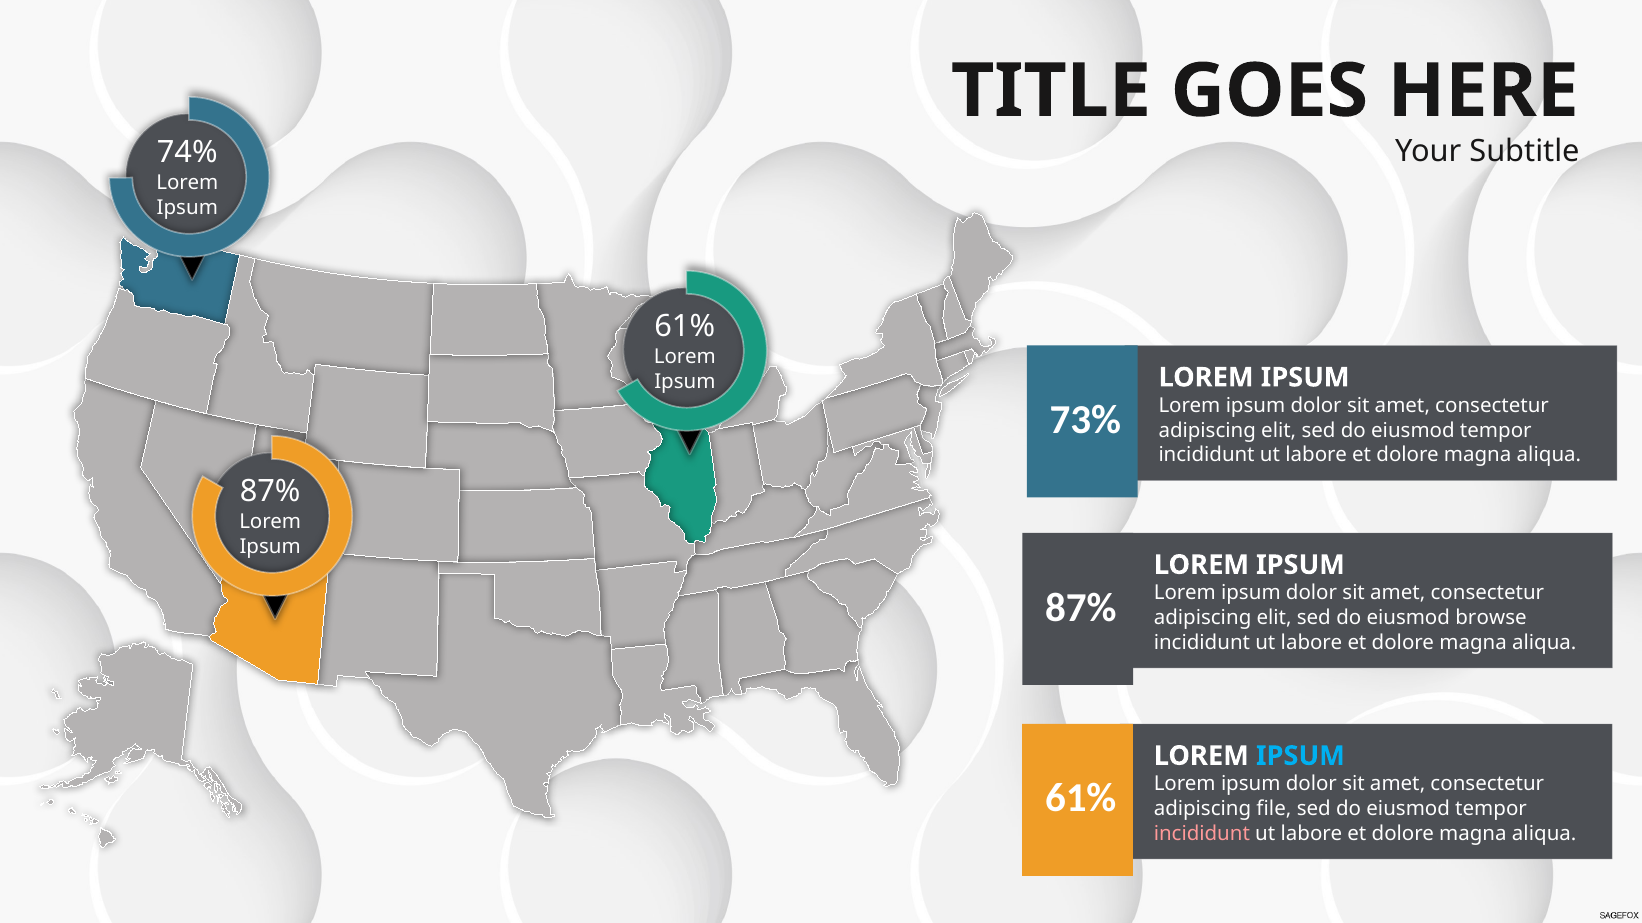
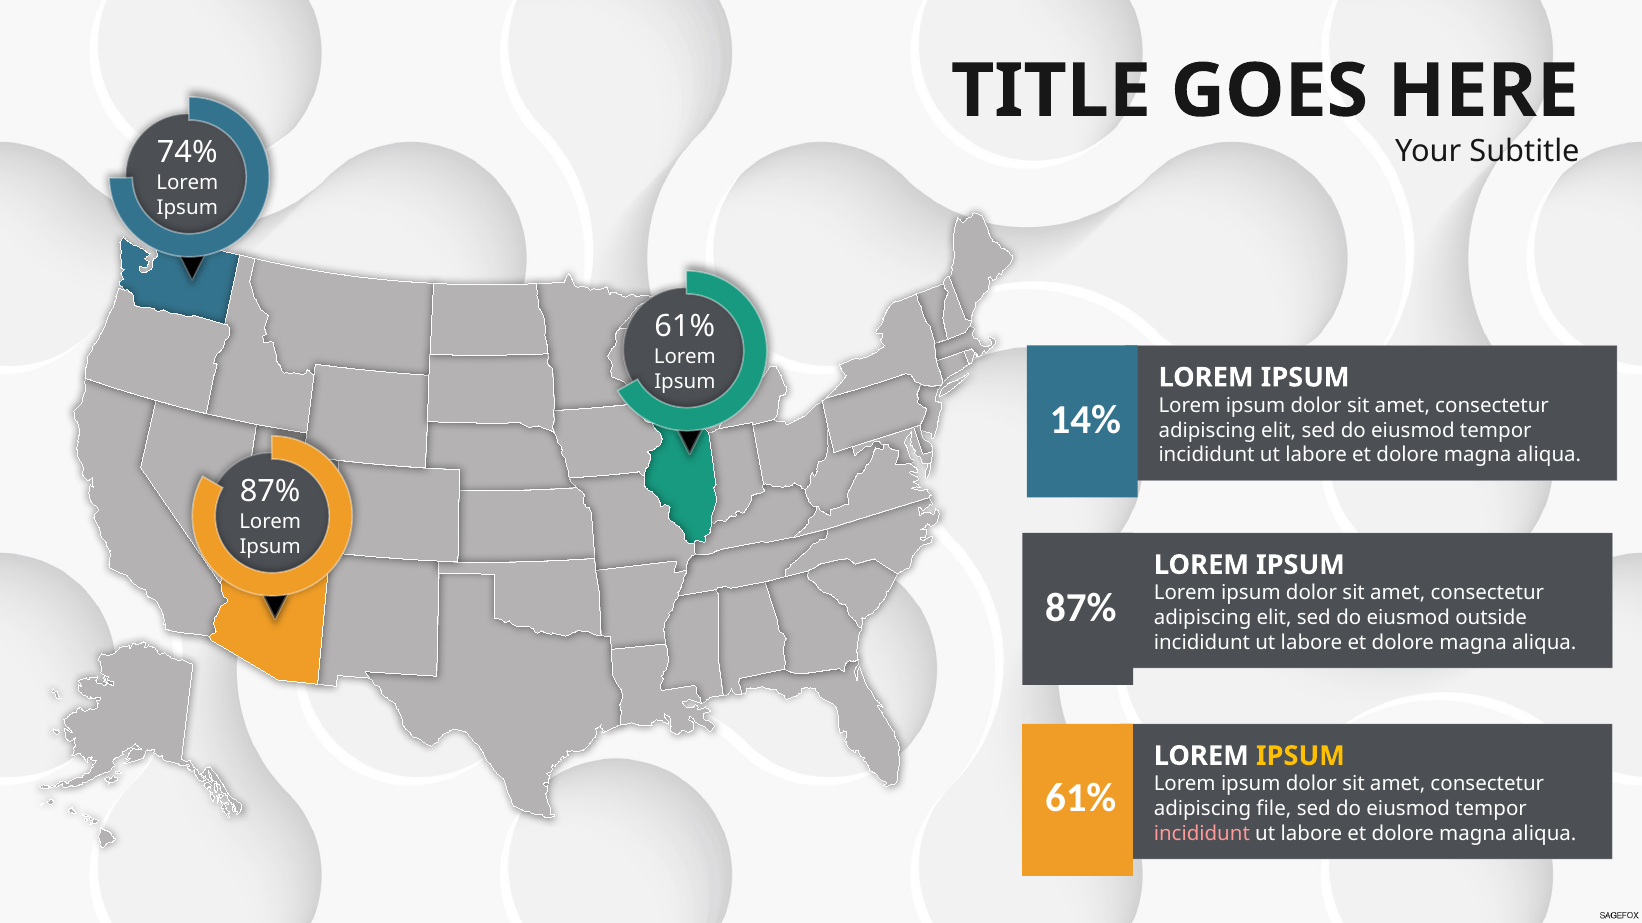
73%: 73% -> 14% (1085, 420)
browse: browse -> outside (1491, 618)
IPSUM colour: light blue -> yellow (1300, 756)
